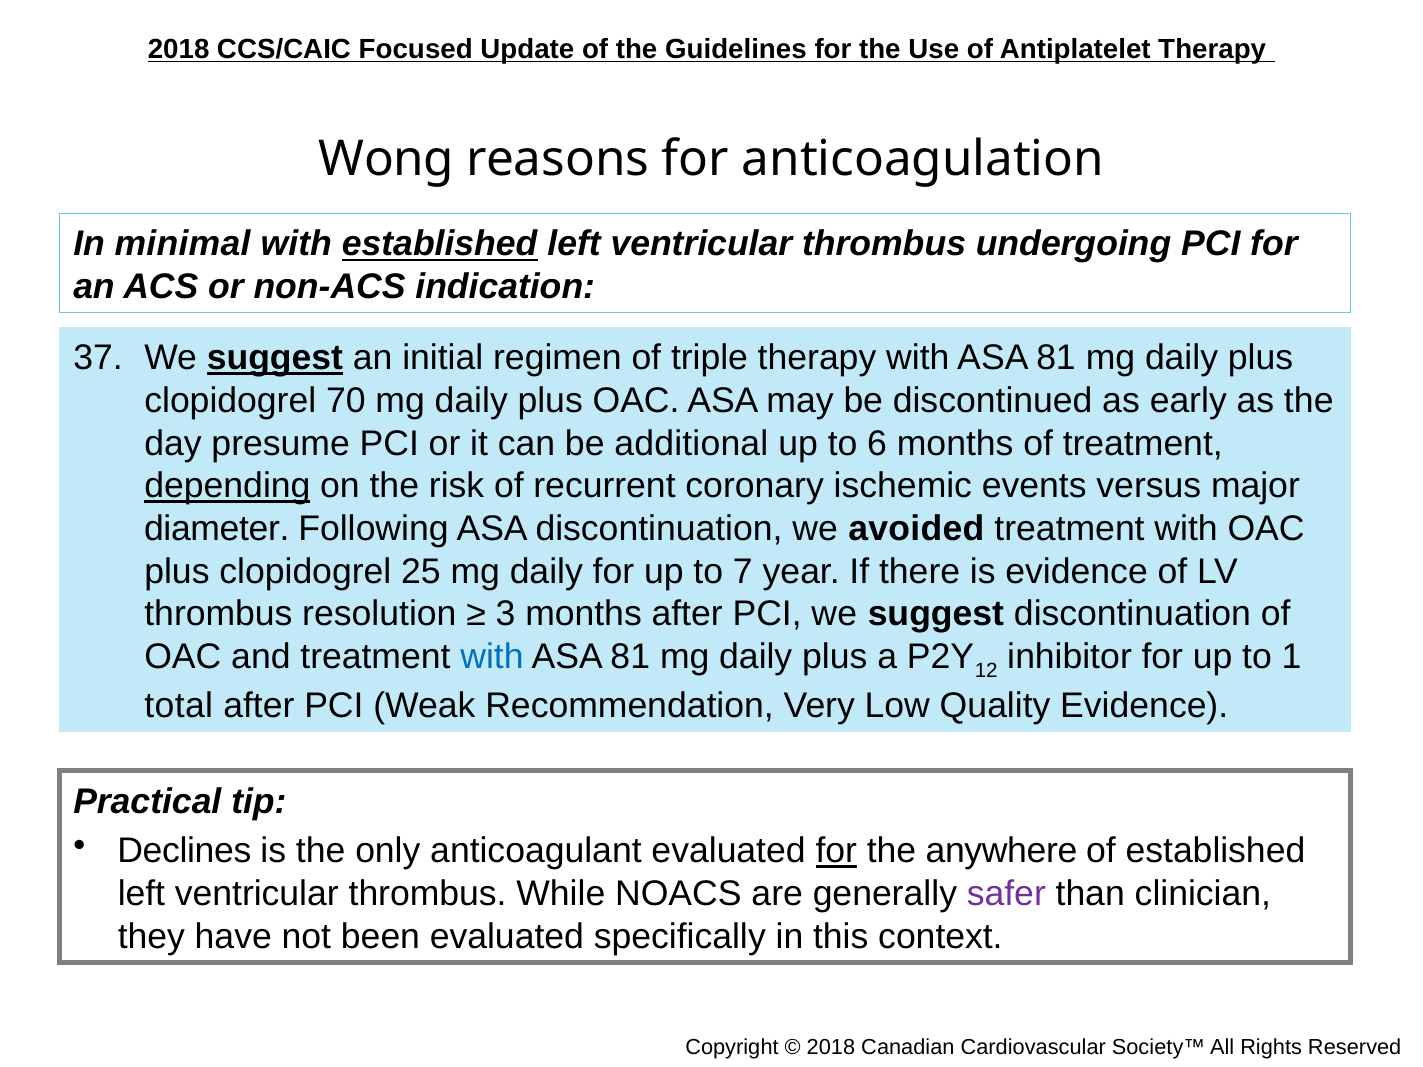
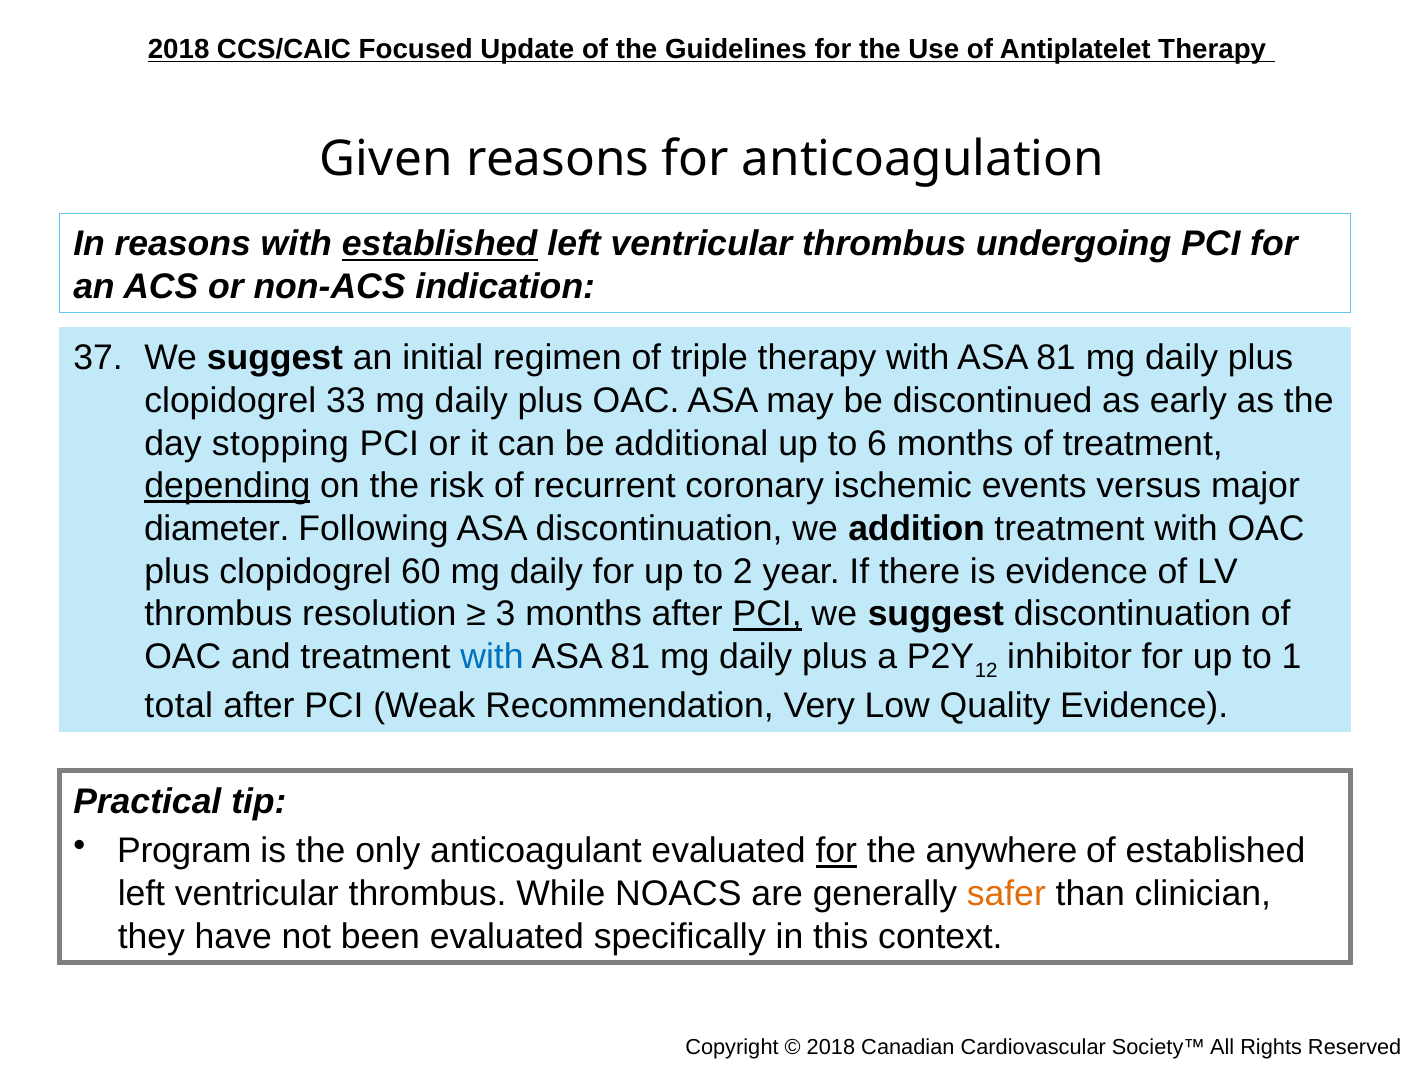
Wong: Wong -> Given (386, 159)
In minimal: minimal -> reasons (183, 244)
suggest underline: present -> none (275, 358)
70: 70 -> 33 (346, 401)
presume: presume -> stopping (280, 444)
avoided: avoided -> addition (917, 529)
25: 25 -> 60 (421, 572)
7: 7 -> 2 (743, 572)
PCI underline: none -> present (767, 614)
Declines: Declines -> Program (184, 851)
safer colour: purple -> orange (1006, 894)
